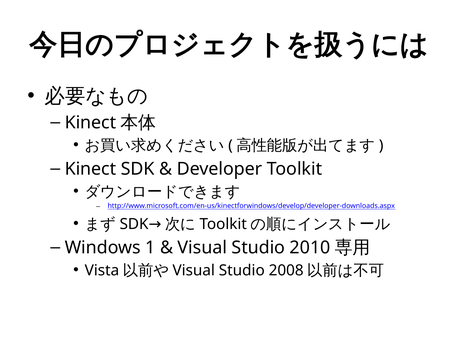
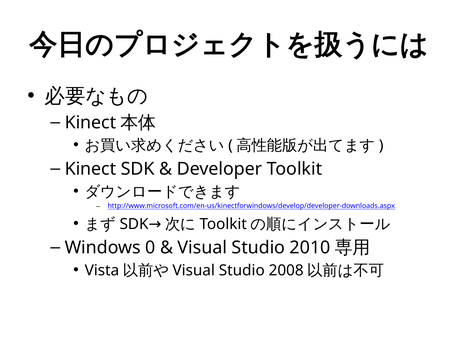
1: 1 -> 0 (150, 247)
